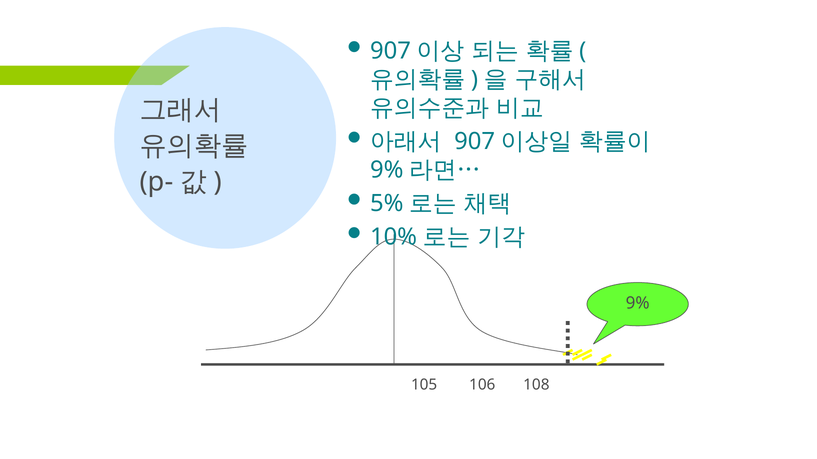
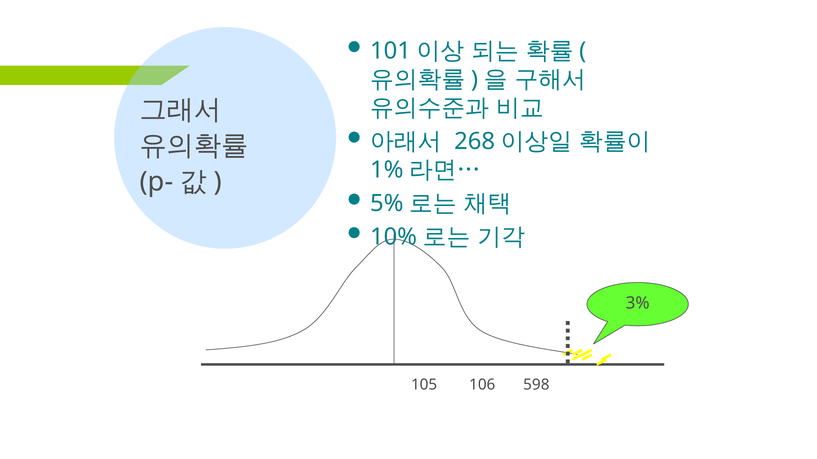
907: 907 -> 101 (390, 51)
907: 907 -> 268 (475, 142)
9%: 9% -> 1% (387, 170)
9%: 9% -> 3% (638, 304)
108: 108 -> 598 (536, 385)
